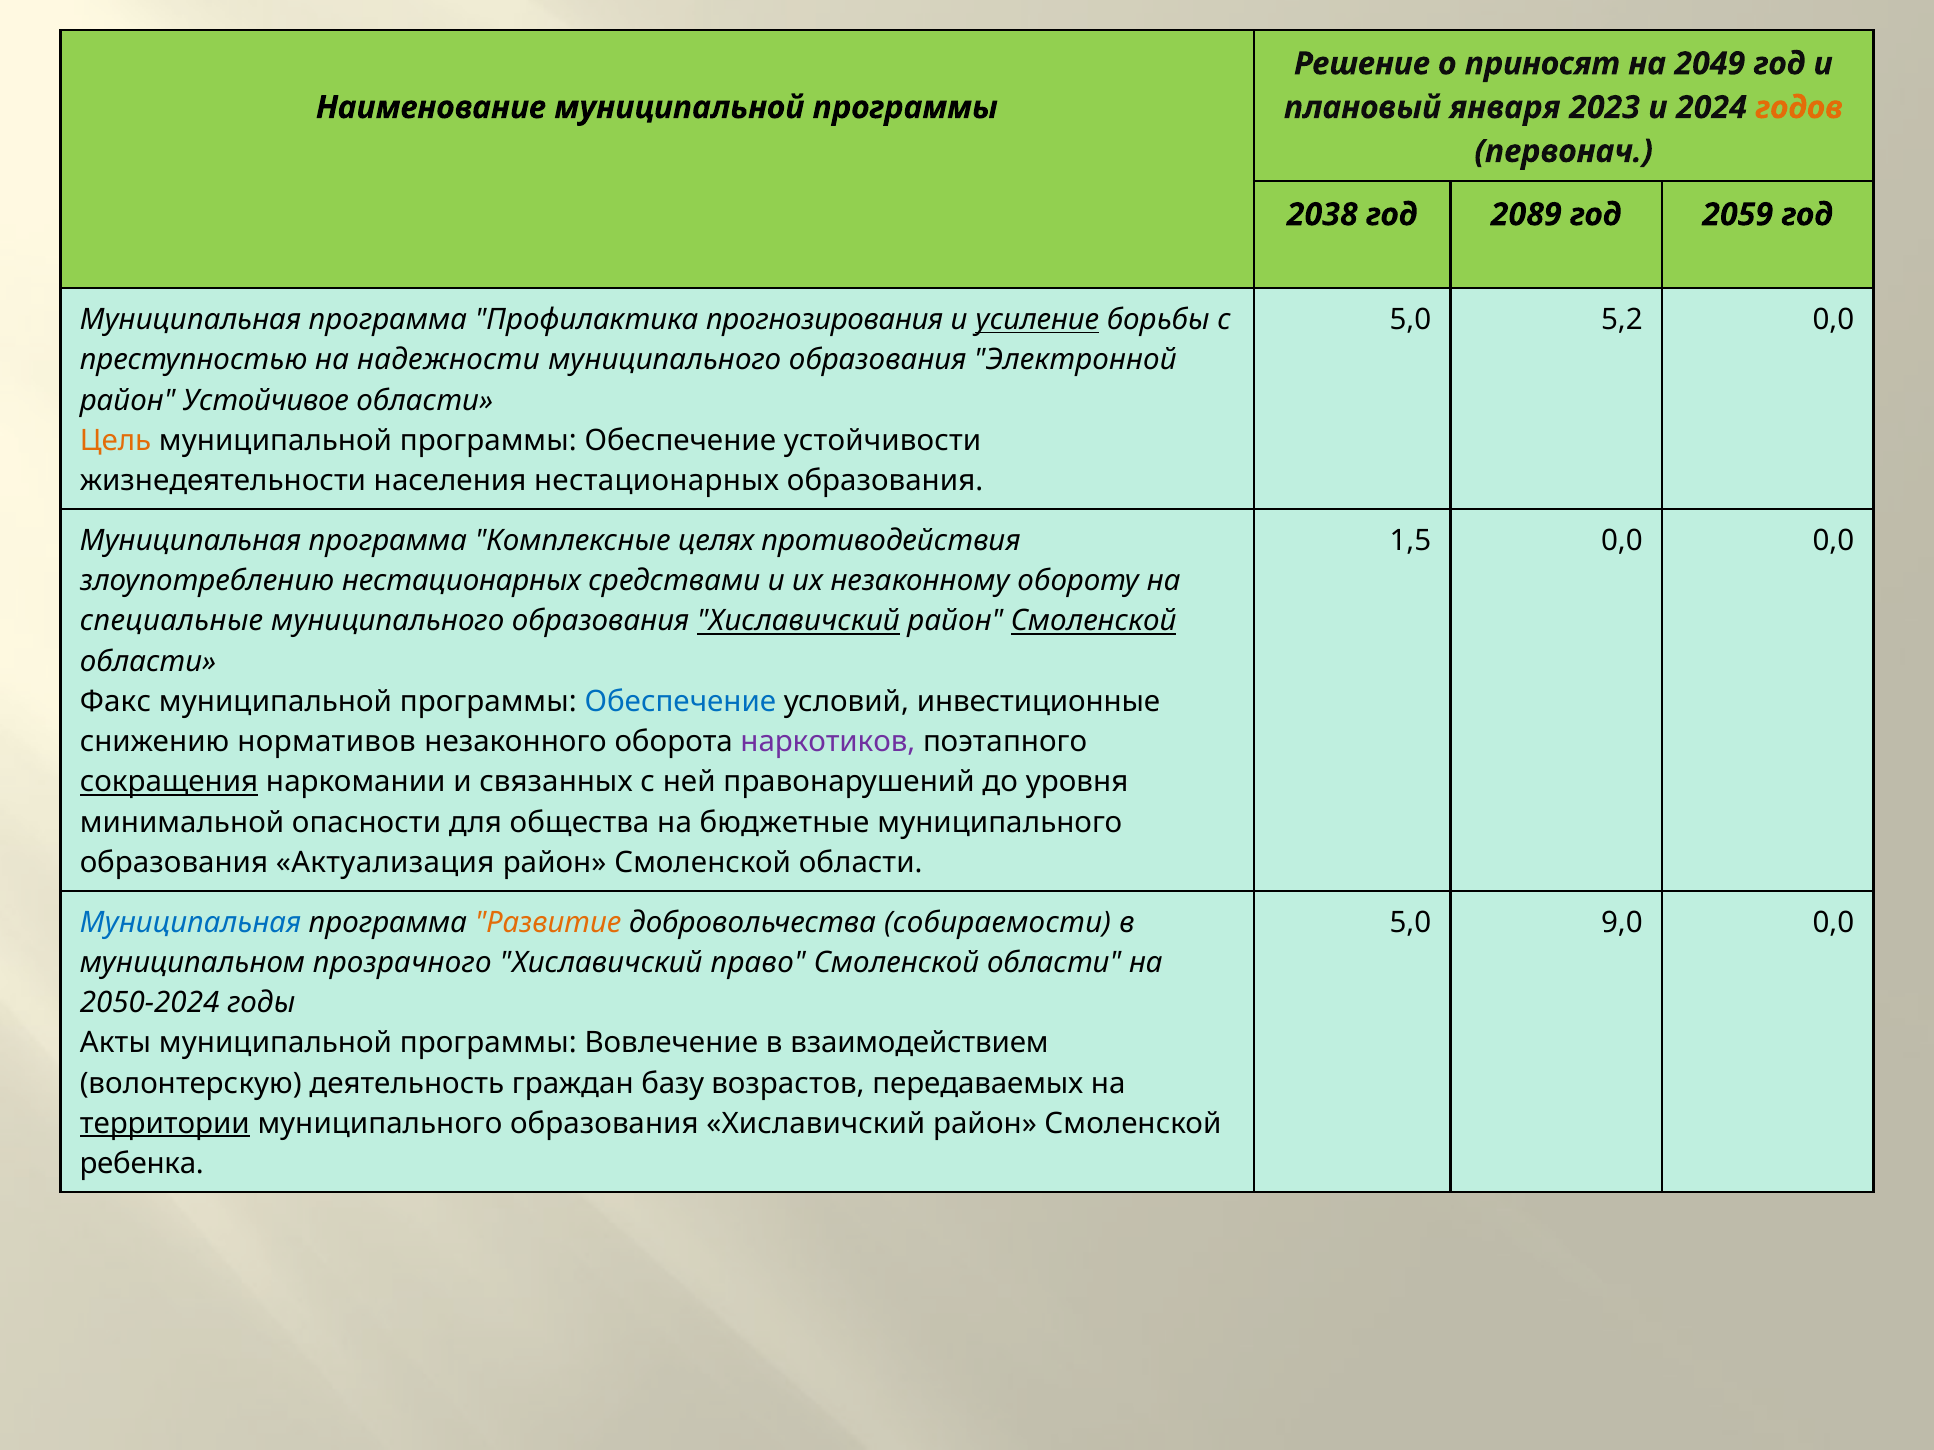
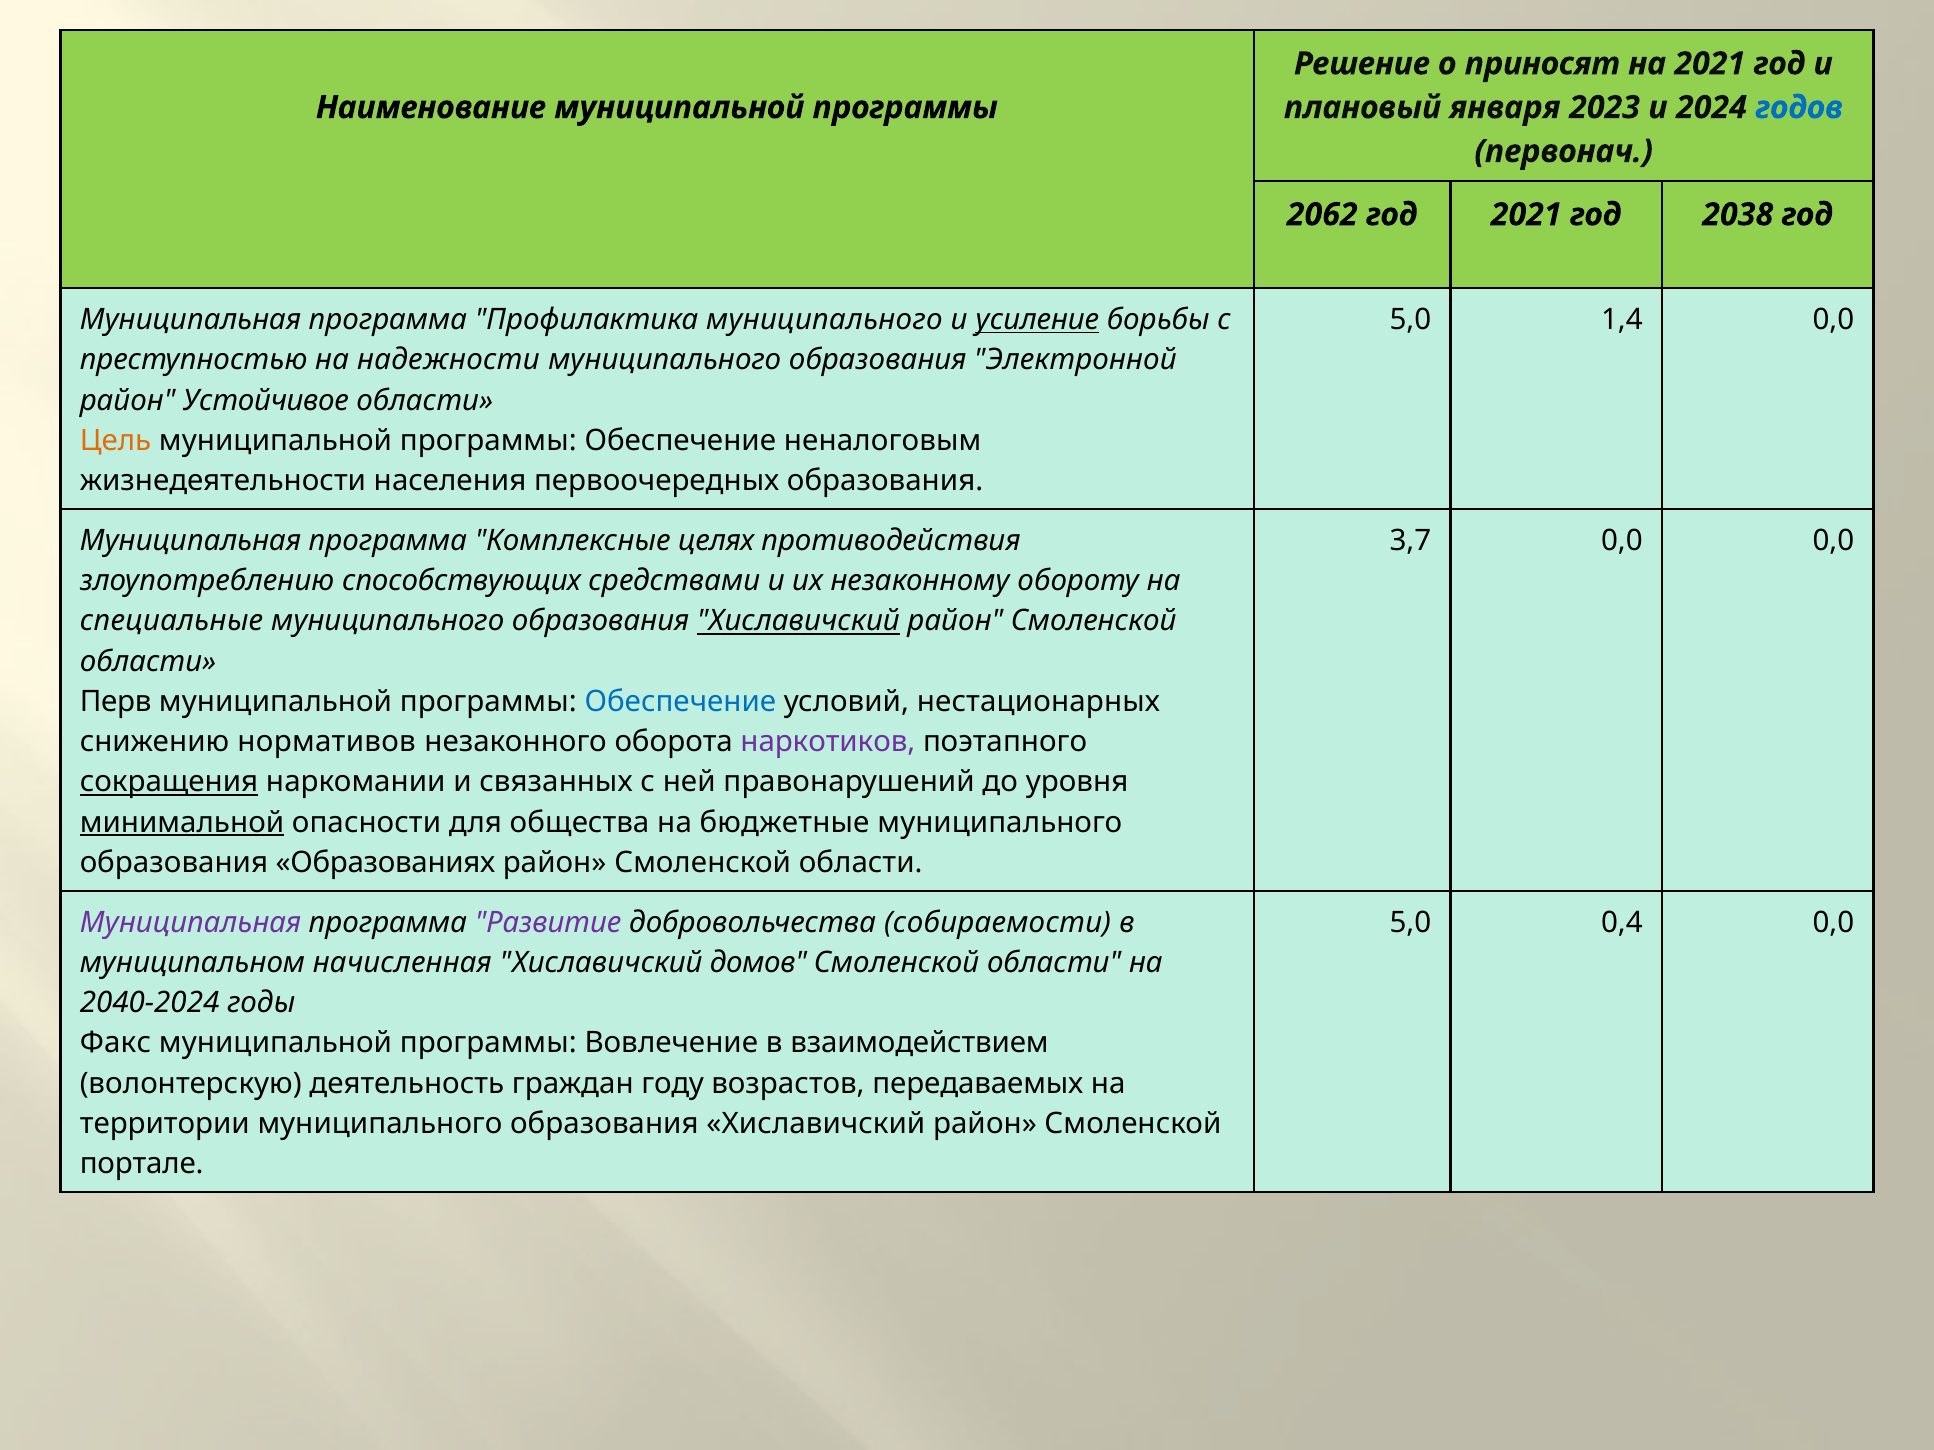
на 2049: 2049 -> 2021 (1710, 64)
годов colour: orange -> blue (1799, 108)
2038: 2038 -> 2062 (1322, 215)
год 2089: 2089 -> 2021 (1526, 215)
2059: 2059 -> 2038 (1738, 215)
Профилактика прогнозирования: прогнозирования -> муниципального (824, 320)
5,2: 5,2 -> 1,4 (1622, 320)
устойчивости: устойчивости -> неналоговым (883, 441)
населения нестационарных: нестационарных -> первоочередных (657, 481)
1,5: 1,5 -> 3,7 (1410, 541)
злоупотреблению нестационарных: нестационарных -> способствующих (462, 581)
Смоленской underline: present -> none (1094, 621)
Факс: Факс -> Перв (116, 702)
инвестиционные: инвестиционные -> нестационарных (1038, 702)
минимальной underline: none -> present (182, 823)
Актуализация: Актуализация -> Образованиях (385, 863)
Муниципальная colour: blue -> purple (191, 923)
Развитие colour: orange -> purple (548, 923)
9,0: 9,0 -> 0,4 (1622, 923)
прозрачного: прозрачного -> начисленная (402, 963)
право: право -> домов (758, 963)
2050-2024: 2050-2024 -> 2040-2024 (150, 1003)
Акты: Акты -> Факс (115, 1043)
базу: базу -> году (673, 1084)
территории underline: present -> none (165, 1124)
ребенка: ребенка -> портале (142, 1164)
